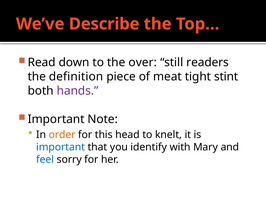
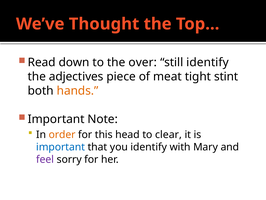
Describe: Describe -> Thought (104, 24)
still readers: readers -> identify (208, 62)
definition: definition -> adjectives (76, 76)
hands colour: purple -> orange (78, 91)
knelt: knelt -> clear (168, 134)
feel colour: blue -> purple (45, 159)
